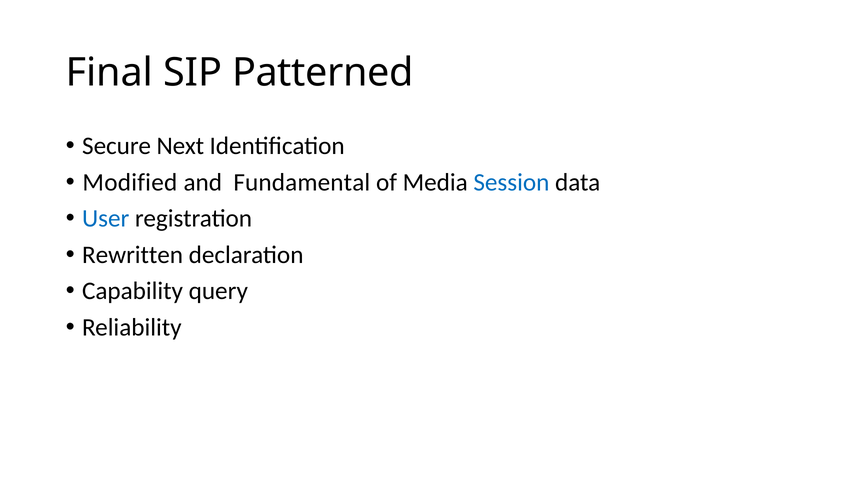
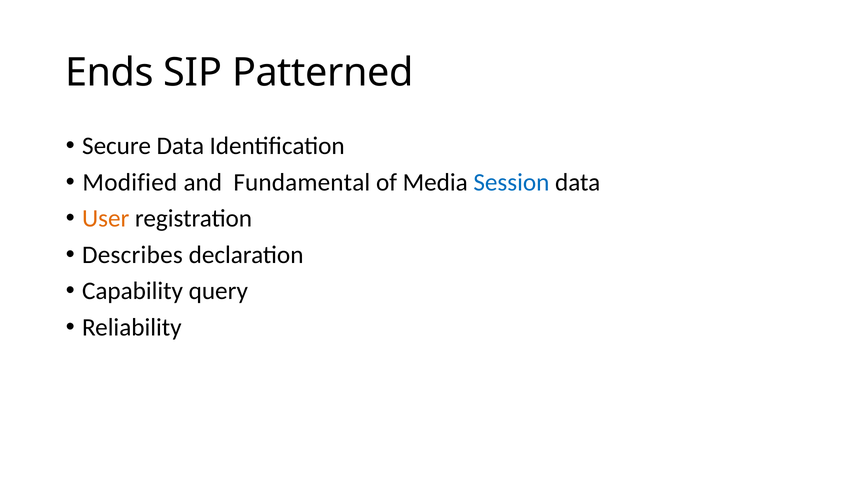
Final: Final -> Ends (110, 73)
Secure Next: Next -> Data (180, 146)
User colour: blue -> orange (106, 219)
Rewritten: Rewritten -> Describes (132, 255)
